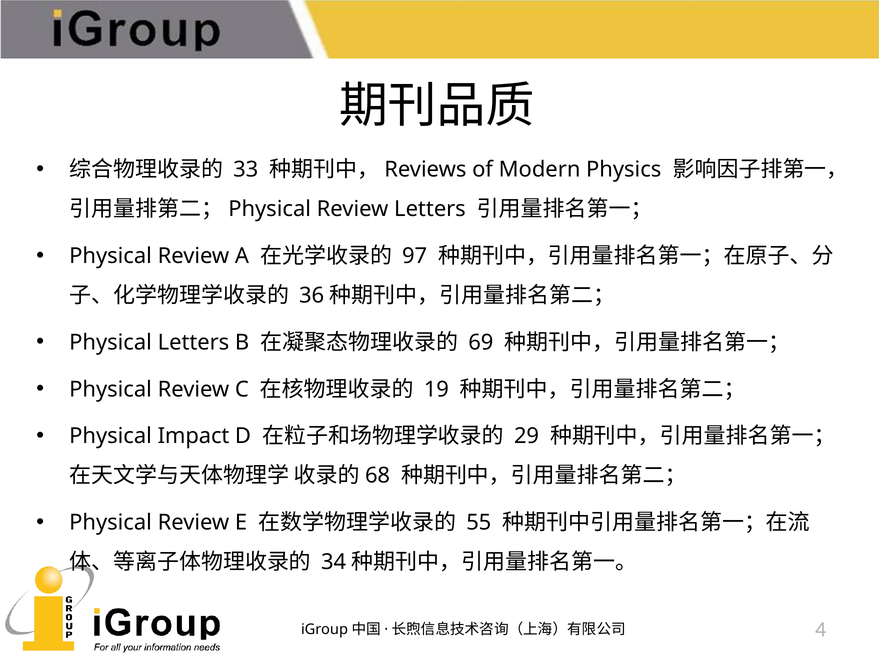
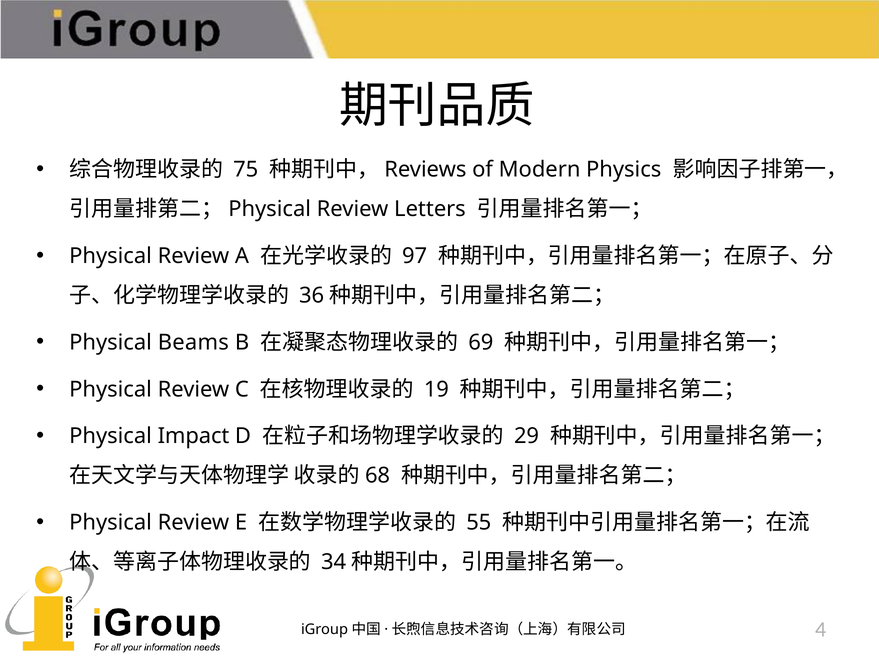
33: 33 -> 75 (246, 170)
Physical Letters: Letters -> Beams (193, 343)
